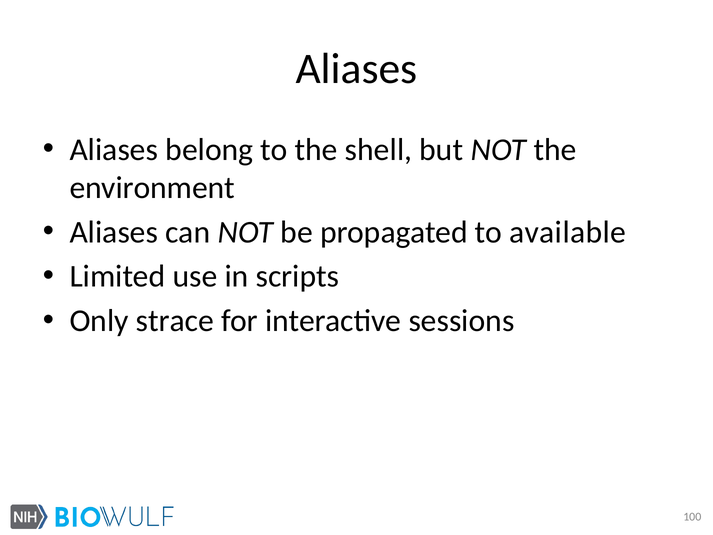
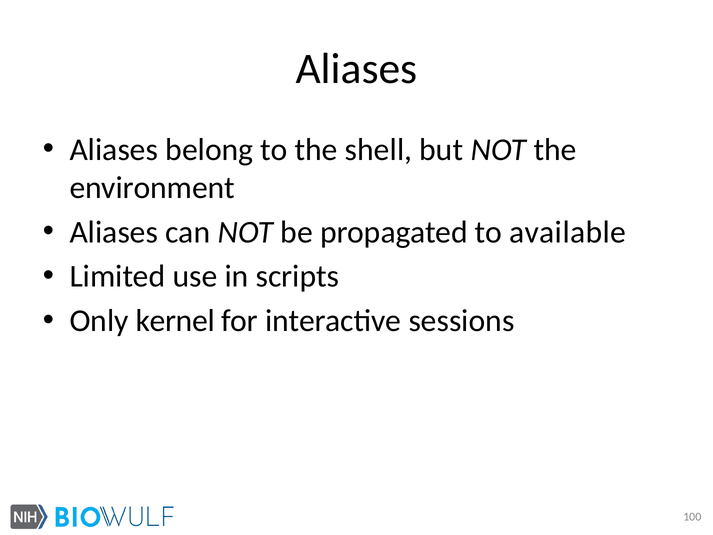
strace: strace -> kernel (175, 321)
